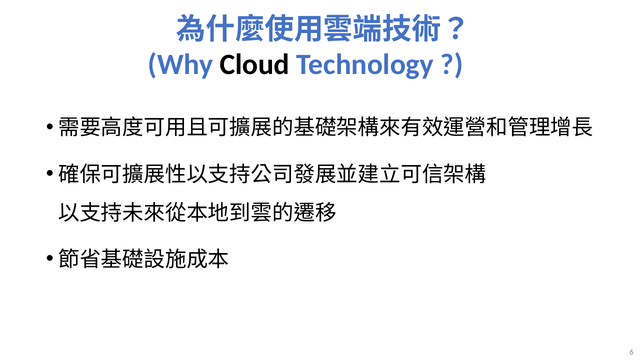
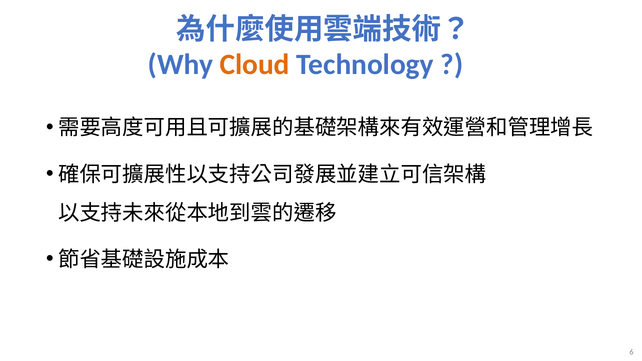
Cloud colour: black -> orange (255, 65)
